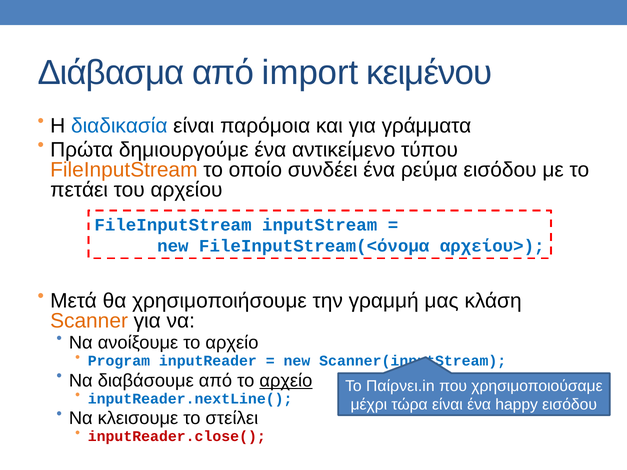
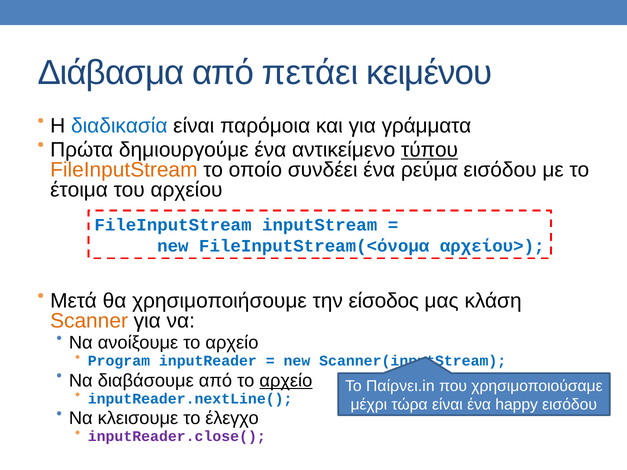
import: import -> πετάει (310, 73)
τύπου underline: none -> present (430, 150)
πετάει: πετάει -> έτοιμα (79, 190)
γραμμή: γραμμή -> είσοδος (384, 301)
στείλει: στείλει -> έλεγχο (232, 419)
inputReader.close( colour: red -> purple (177, 437)
